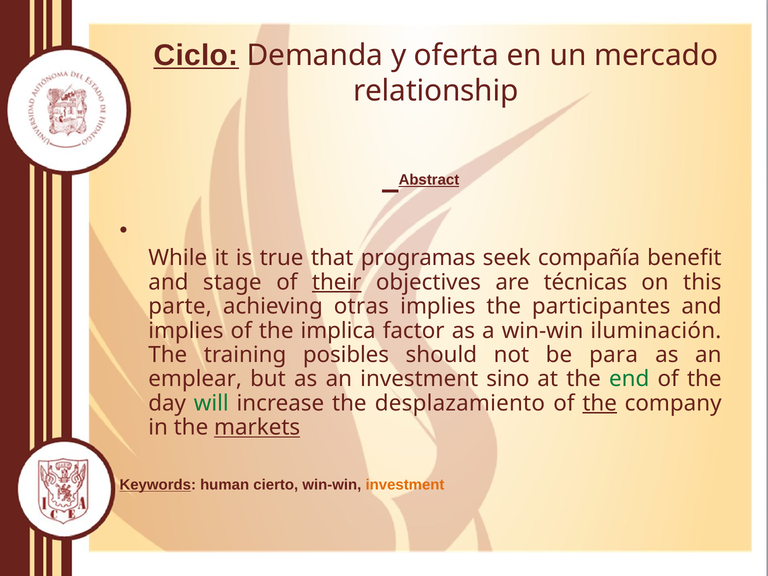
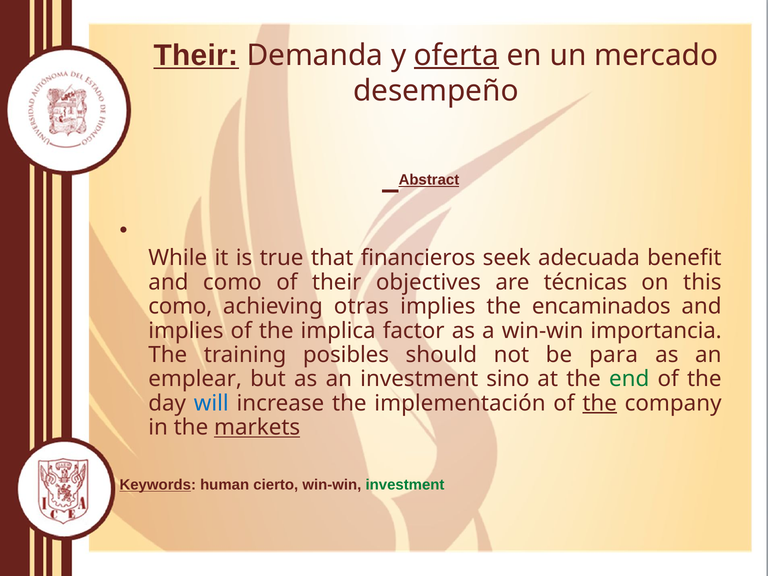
Ciclo: Ciclo -> Their (196, 55)
oferta underline: none -> present (456, 55)
relationship: relationship -> desempeño (436, 91)
programas: programas -> financieros (418, 258)
compañía: compañía -> adecuada (589, 258)
and stage: stage -> como (232, 282)
their underline: present -> none (337, 282)
parte: parte -> como (180, 306)
participantes: participantes -> encaminados (601, 306)
iluminación: iluminación -> importancia (656, 331)
will colour: green -> blue (211, 403)
desplazamiento: desplazamiento -> implementación (460, 403)
investment colour: orange -> green (405, 485)
